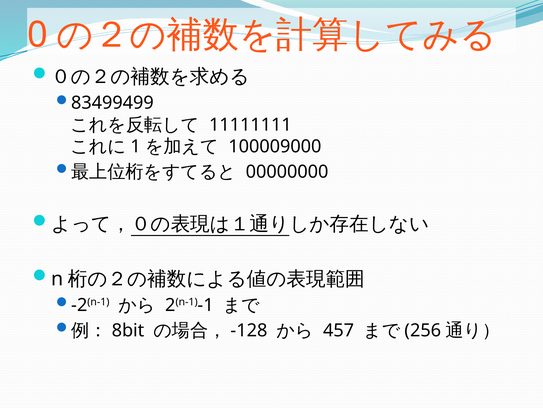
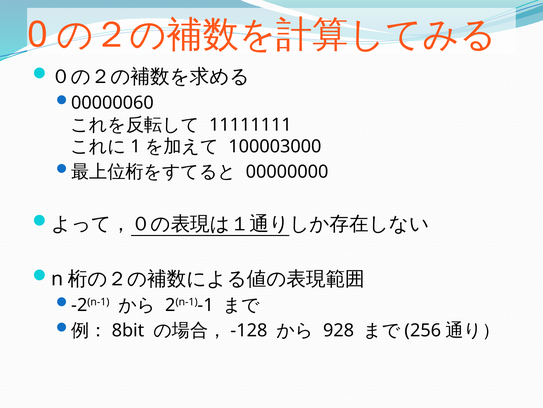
83499499: 83499499 -> 00000060 (113, 103)
100009000: 100009000 -> 100003000 (275, 146)
457: 457 -> 928 (339, 330)
